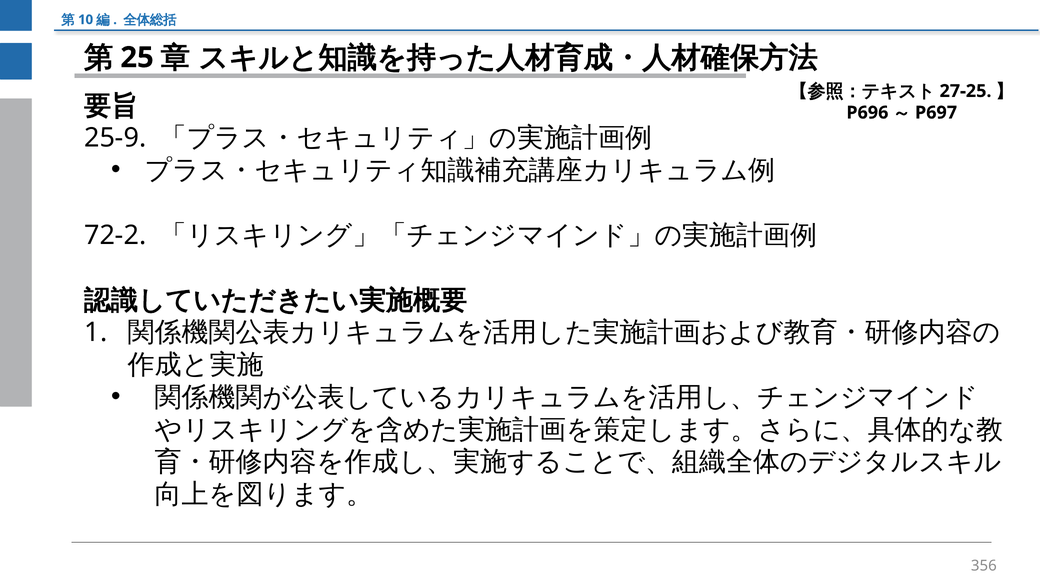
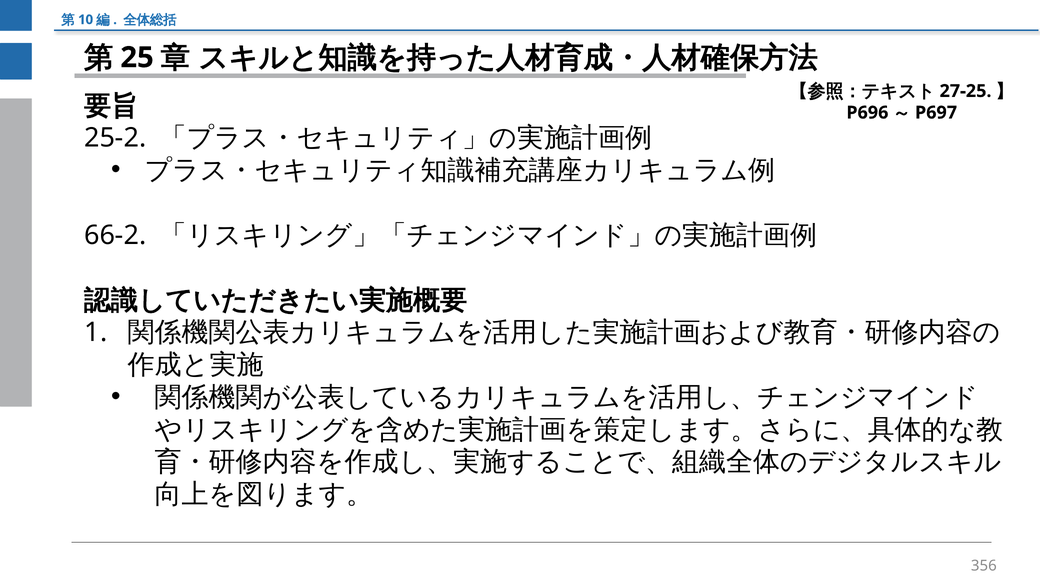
25-9: 25-9 -> 25-2 (115, 138)
72-2: 72-2 -> 66-2 (115, 235)
